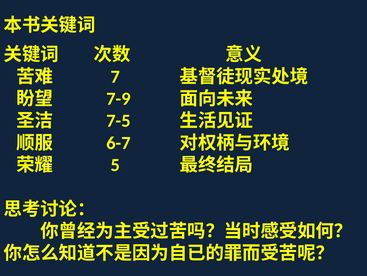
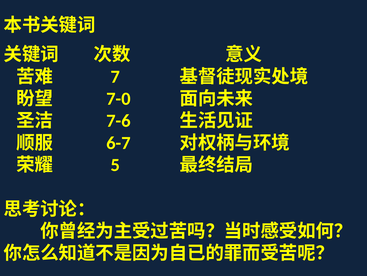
7-9: 7-9 -> 7-0 (118, 99)
7-5: 7-5 -> 7-6 (118, 121)
